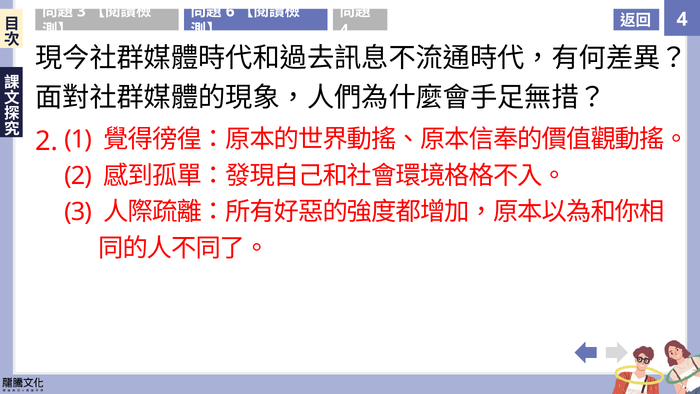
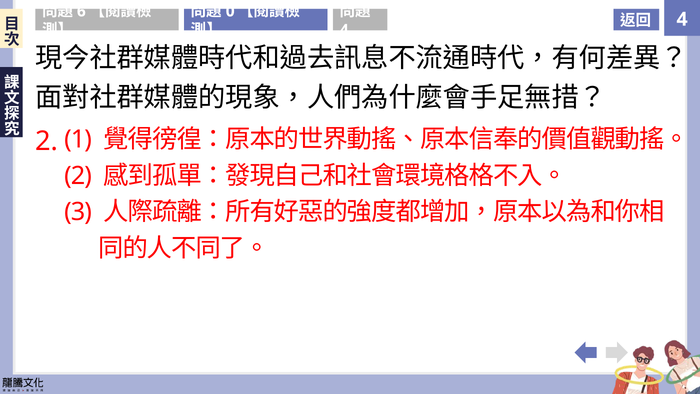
3: 3 -> 6 (81, 11)
6: 6 -> 0 (230, 11)
